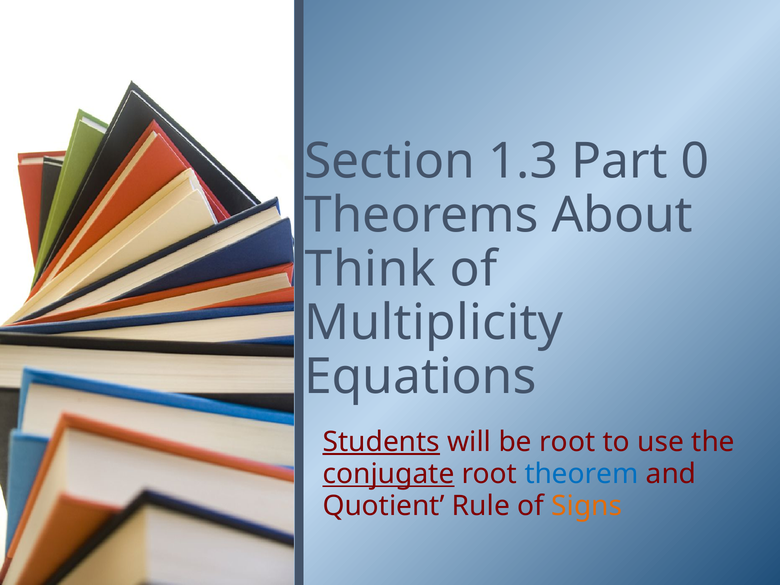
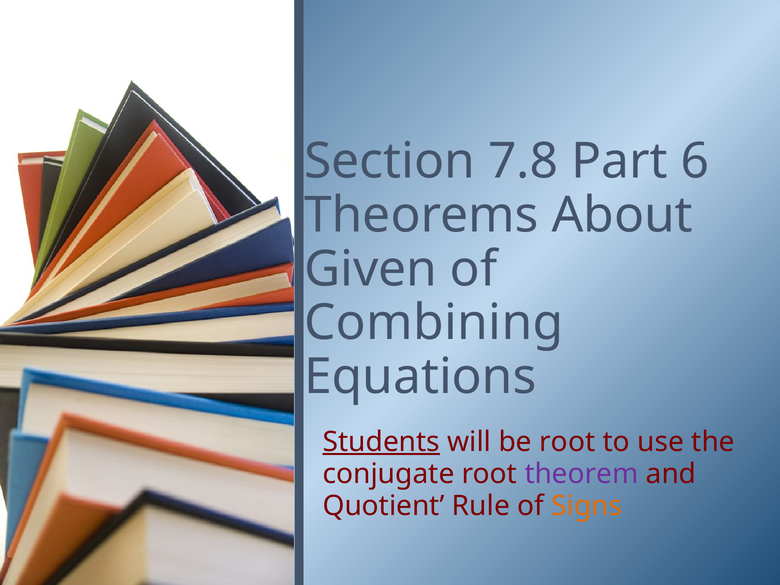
1.3: 1.3 -> 7.8 (523, 161)
0: 0 -> 6 (695, 161)
Think: Think -> Given (371, 269)
Multiplicity: Multiplicity -> Combining (434, 323)
conjugate underline: present -> none (389, 474)
theorem colour: blue -> purple (581, 474)
